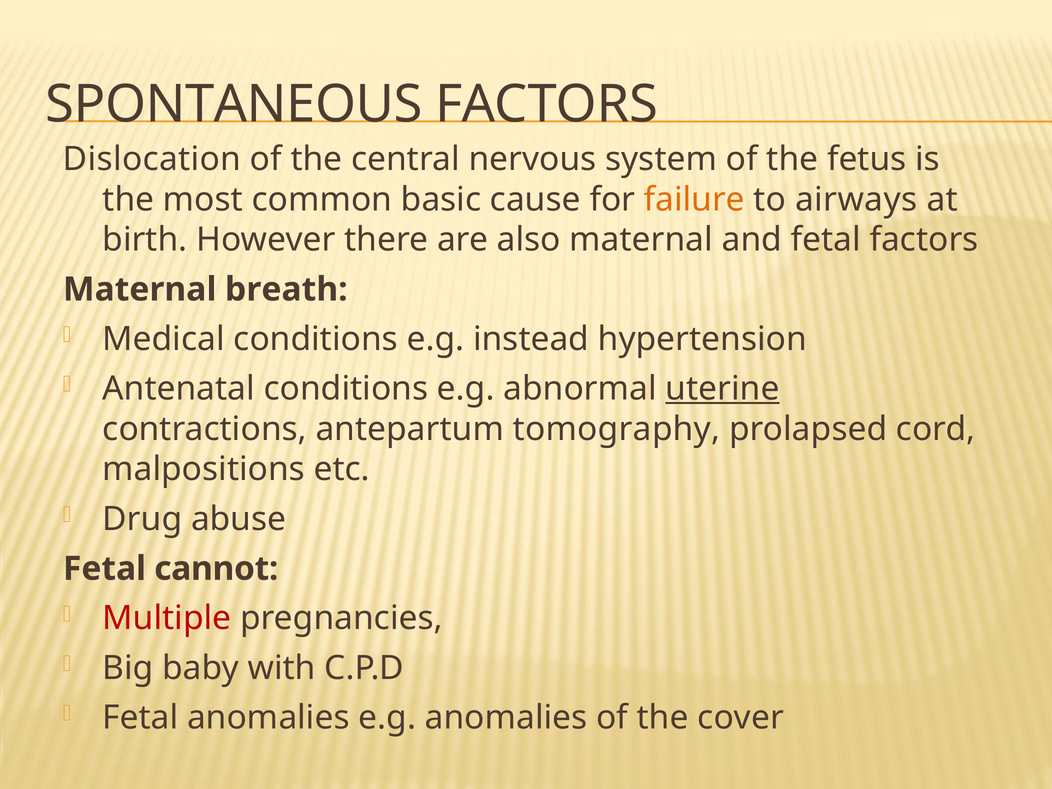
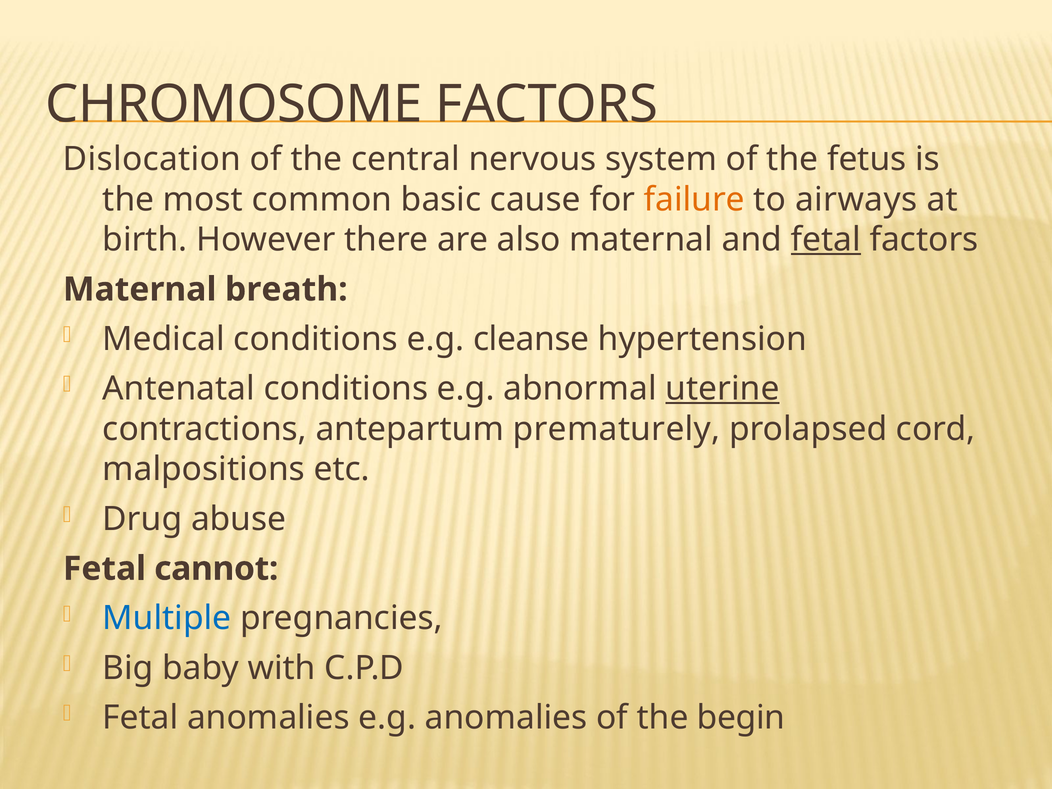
SPONTANEOUS: SPONTANEOUS -> CHROMOSOME (234, 104)
fetal underline: none -> present (826, 240)
instead: instead -> cleanse (531, 339)
tomography: tomography -> prematurely (617, 429)
Multiple colour: red -> blue (167, 618)
cover: cover -> begin (741, 718)
